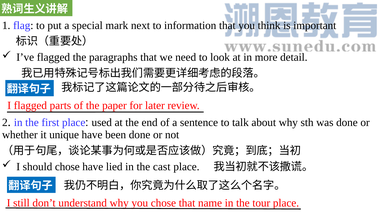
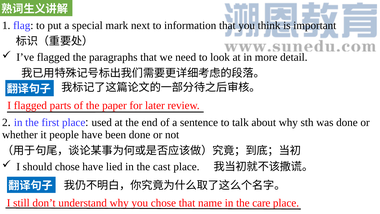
unique: unique -> people (64, 135)
tour: tour -> care (261, 203)
